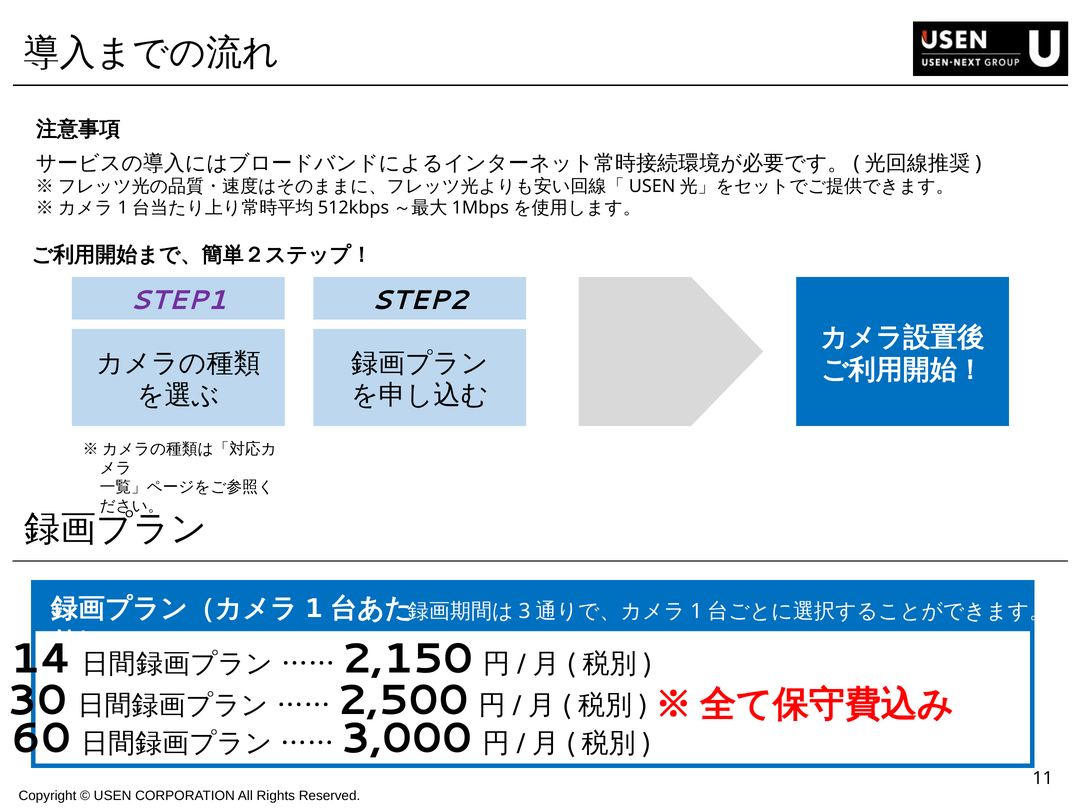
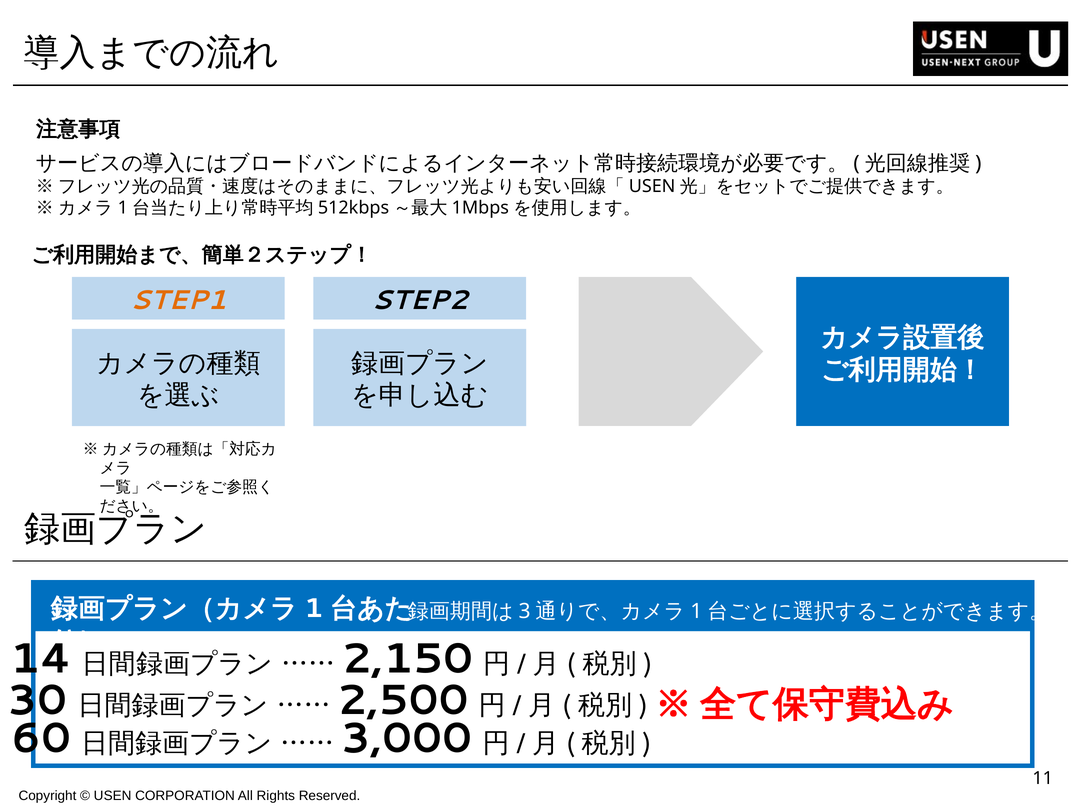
STEP1 colour: purple -> orange (178, 300)
